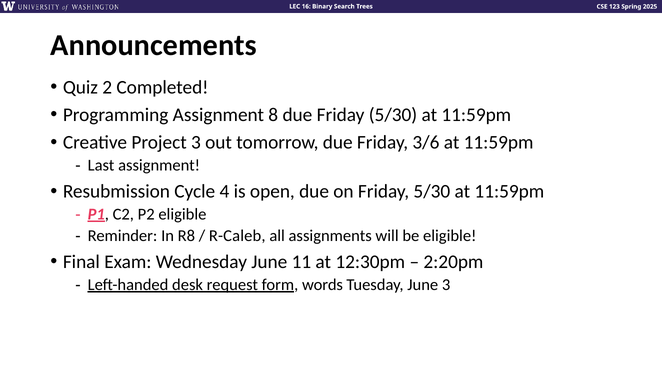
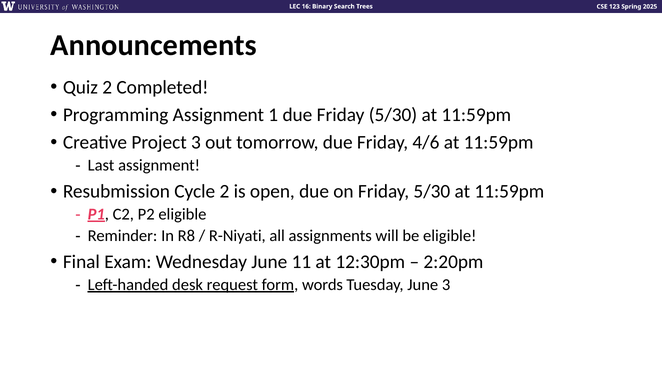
8: 8 -> 1 (273, 115)
3/6: 3/6 -> 4/6 (426, 143)
Cycle 4: 4 -> 2 (224, 192)
R-Caleb: R-Caleb -> R-Niyati (237, 236)
